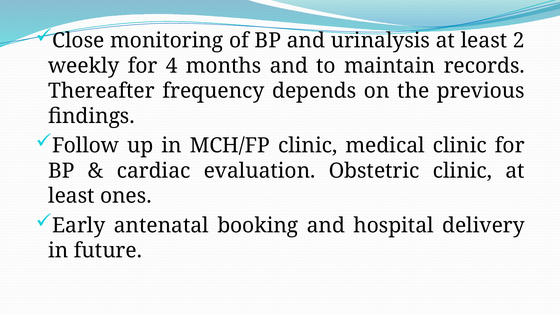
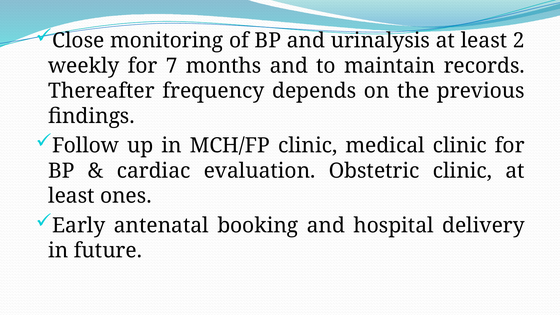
4: 4 -> 7 (172, 66)
